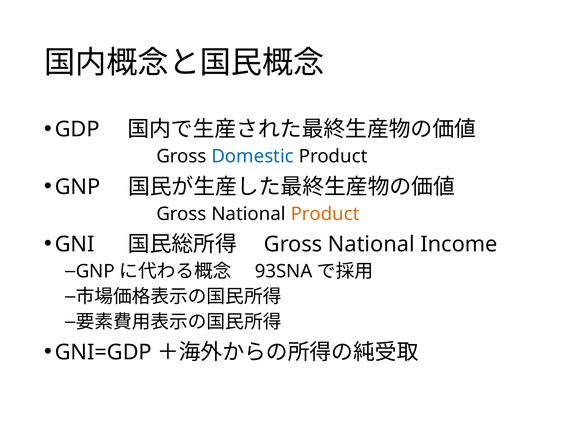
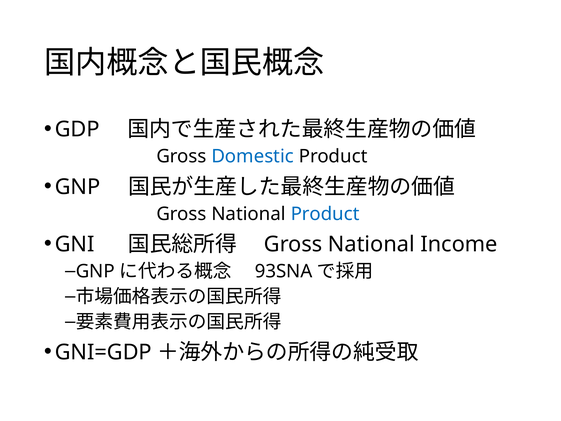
Product colour: orange -> blue (325, 214)
